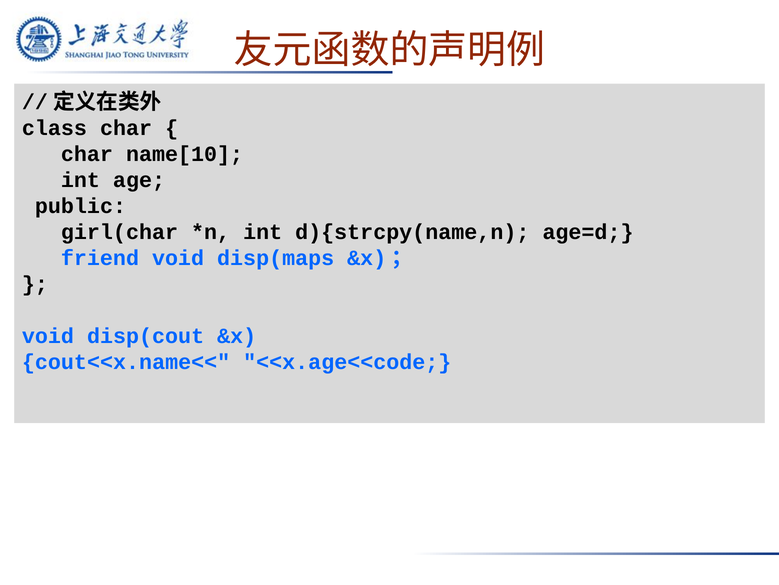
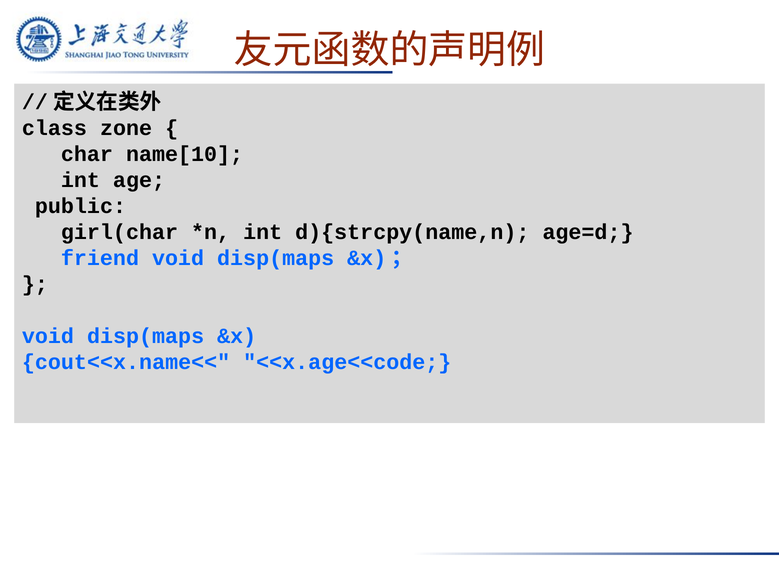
class char: char -> zone (126, 128)
disp(cout: disp(cout -> disp(maps (146, 336)
